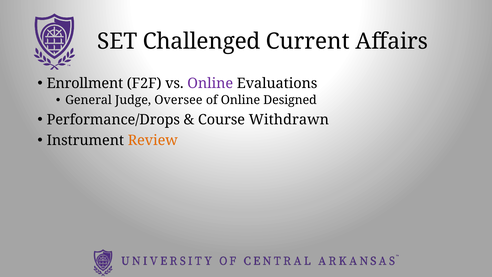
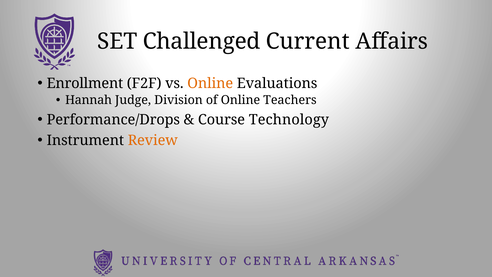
Online colour: purple -> orange (210, 83)
General: General -> Hannah (89, 100)
Oversee: Oversee -> Division (178, 100)
Designed: Designed -> Teachers (290, 100)
Withdrawn: Withdrawn -> Technology (289, 120)
